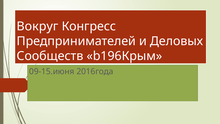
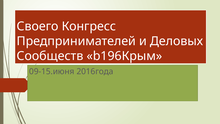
Вокруг: Вокруг -> Своего (38, 26)
